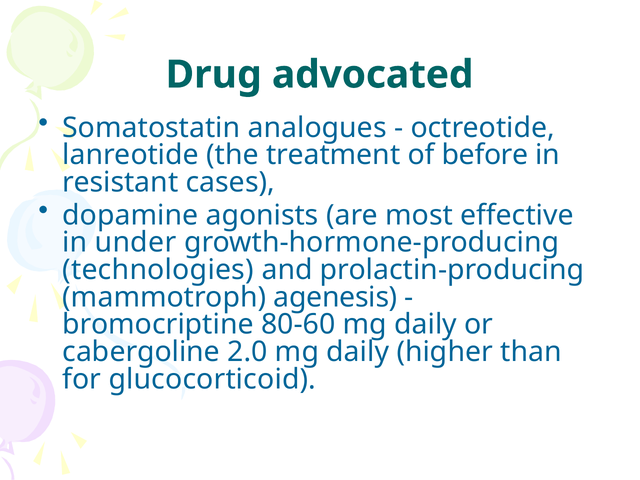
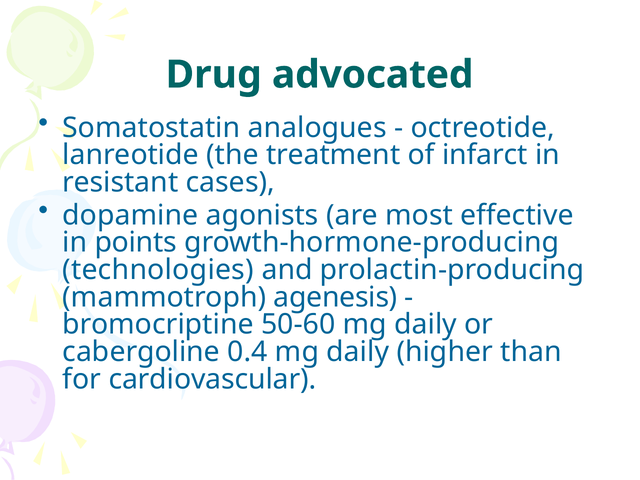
before: before -> infarct (485, 155)
under: under -> points (136, 243)
80-60: 80-60 -> 50-60 (298, 325)
2.0: 2.0 -> 0.4 (247, 352)
glucocorticoid: glucocorticoid -> cardiovascular (212, 379)
